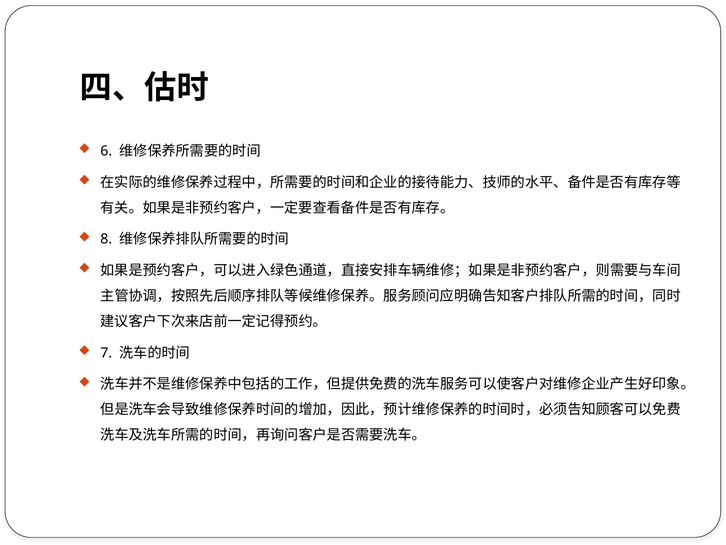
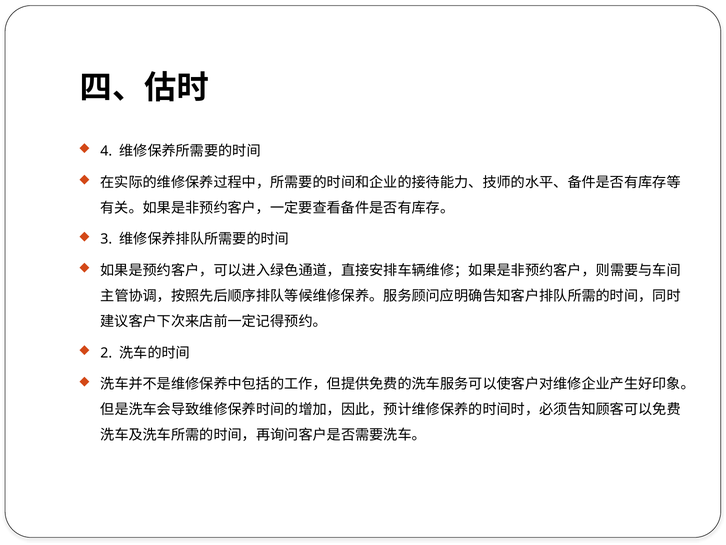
6: 6 -> 4 (106, 151)
8: 8 -> 3 (106, 239)
7: 7 -> 2 (106, 353)
